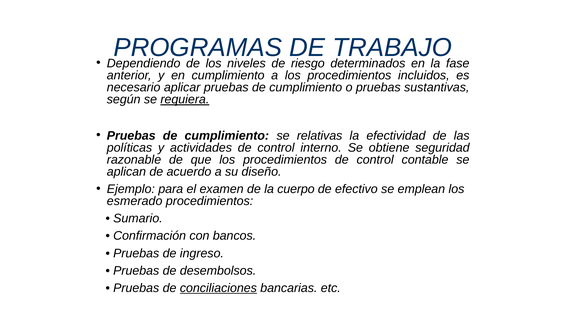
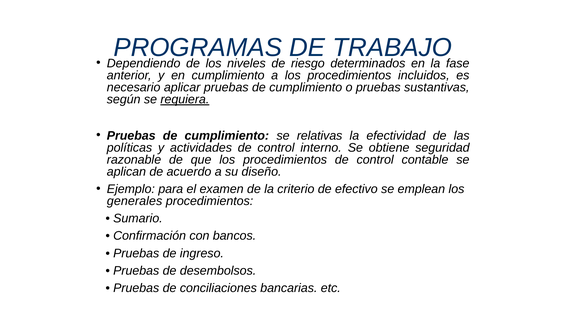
cuerpo: cuerpo -> criterio (296, 189)
esmerado: esmerado -> generales (135, 201)
conciliaciones underline: present -> none (218, 287)
